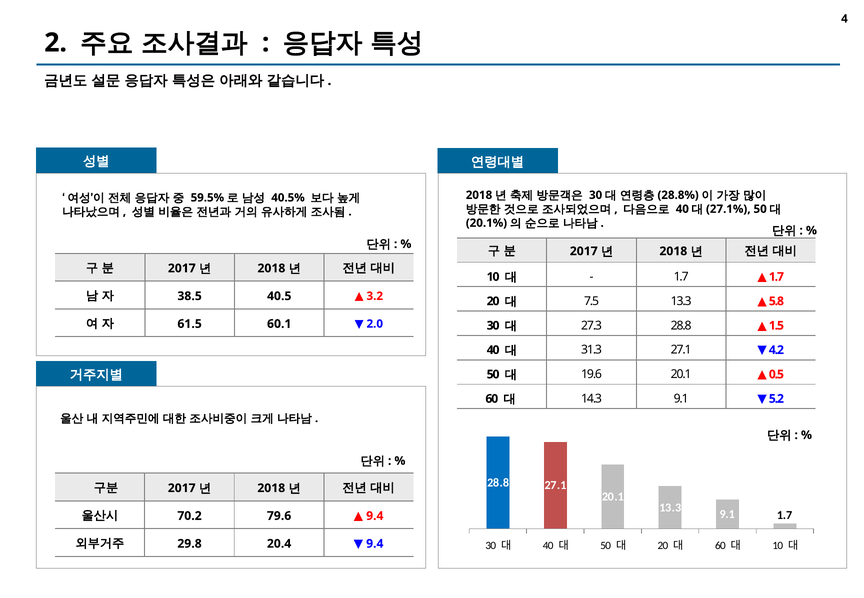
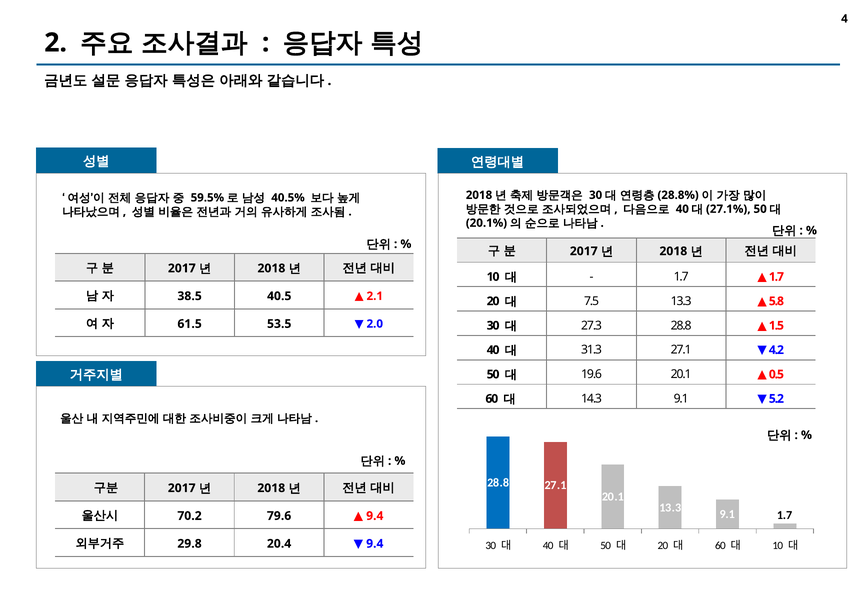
3.2: 3.2 -> 2.1 (375, 296)
60.1: 60.1 -> 53.5 (279, 324)
